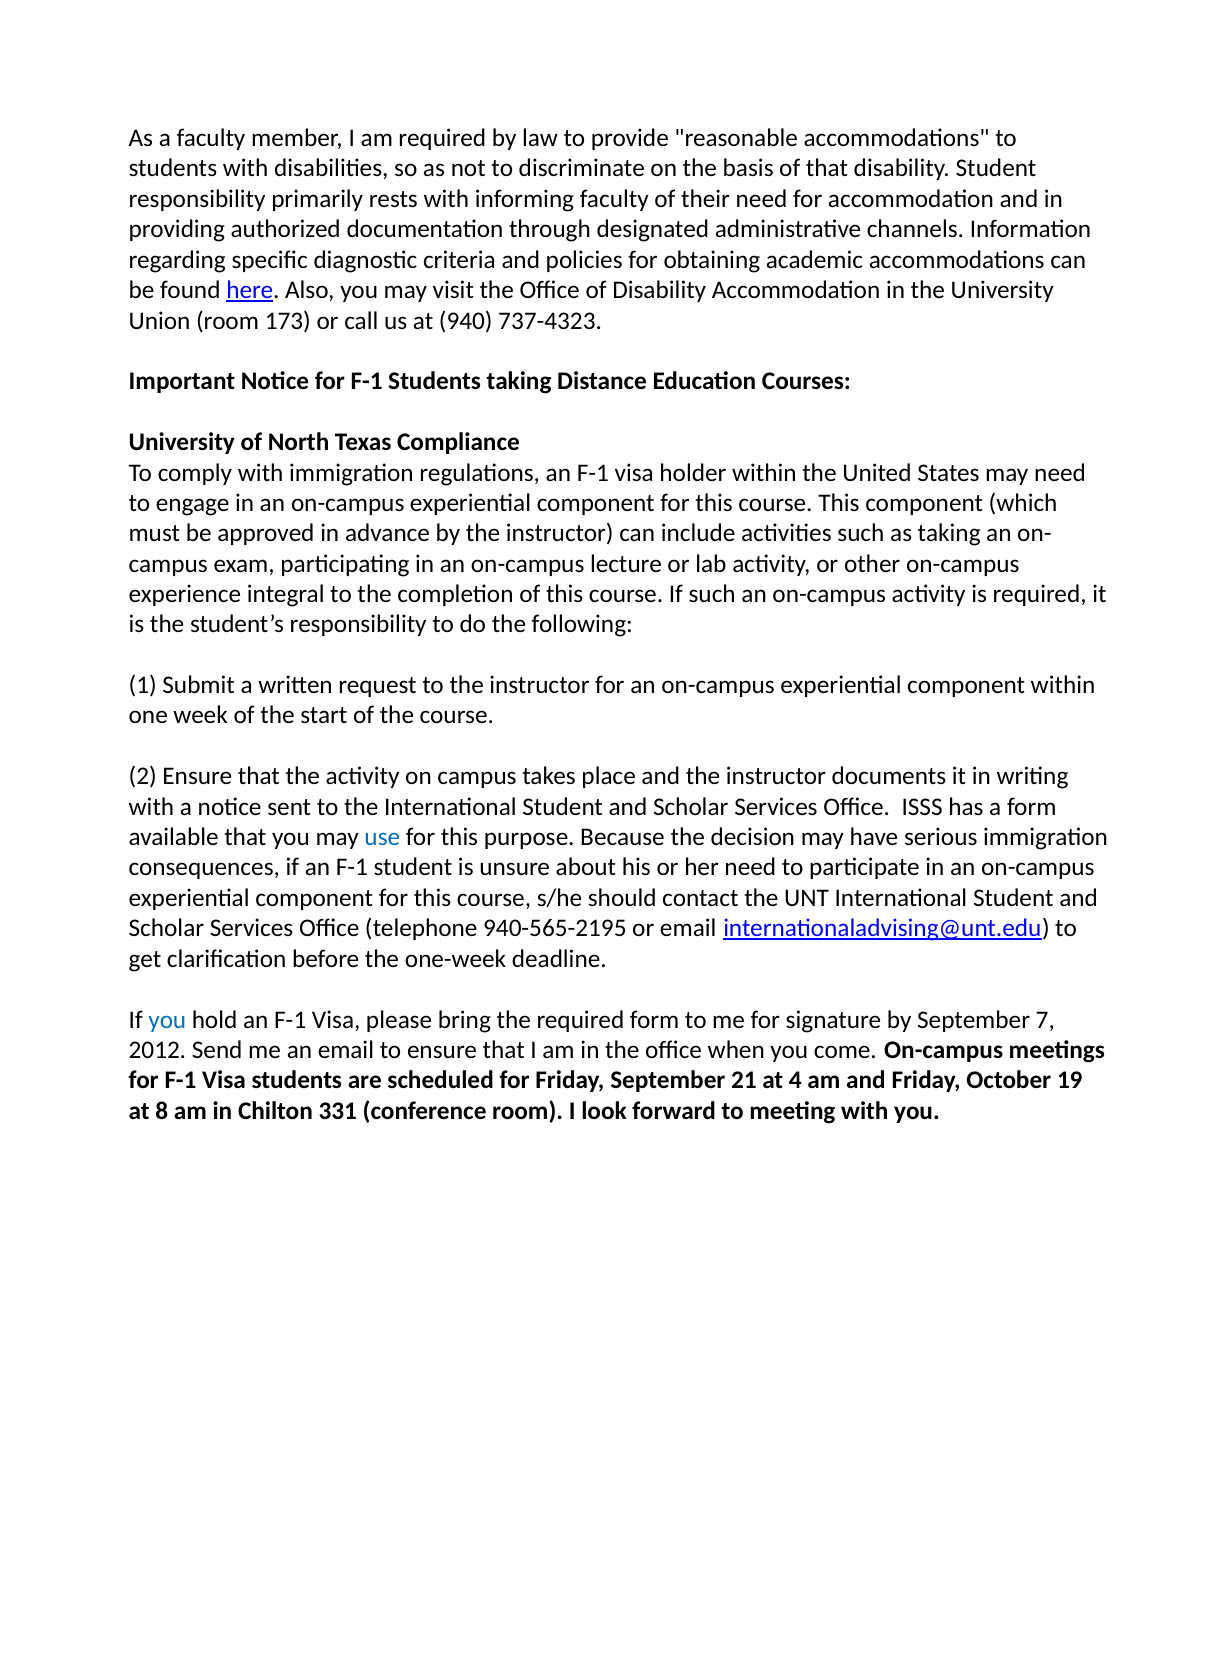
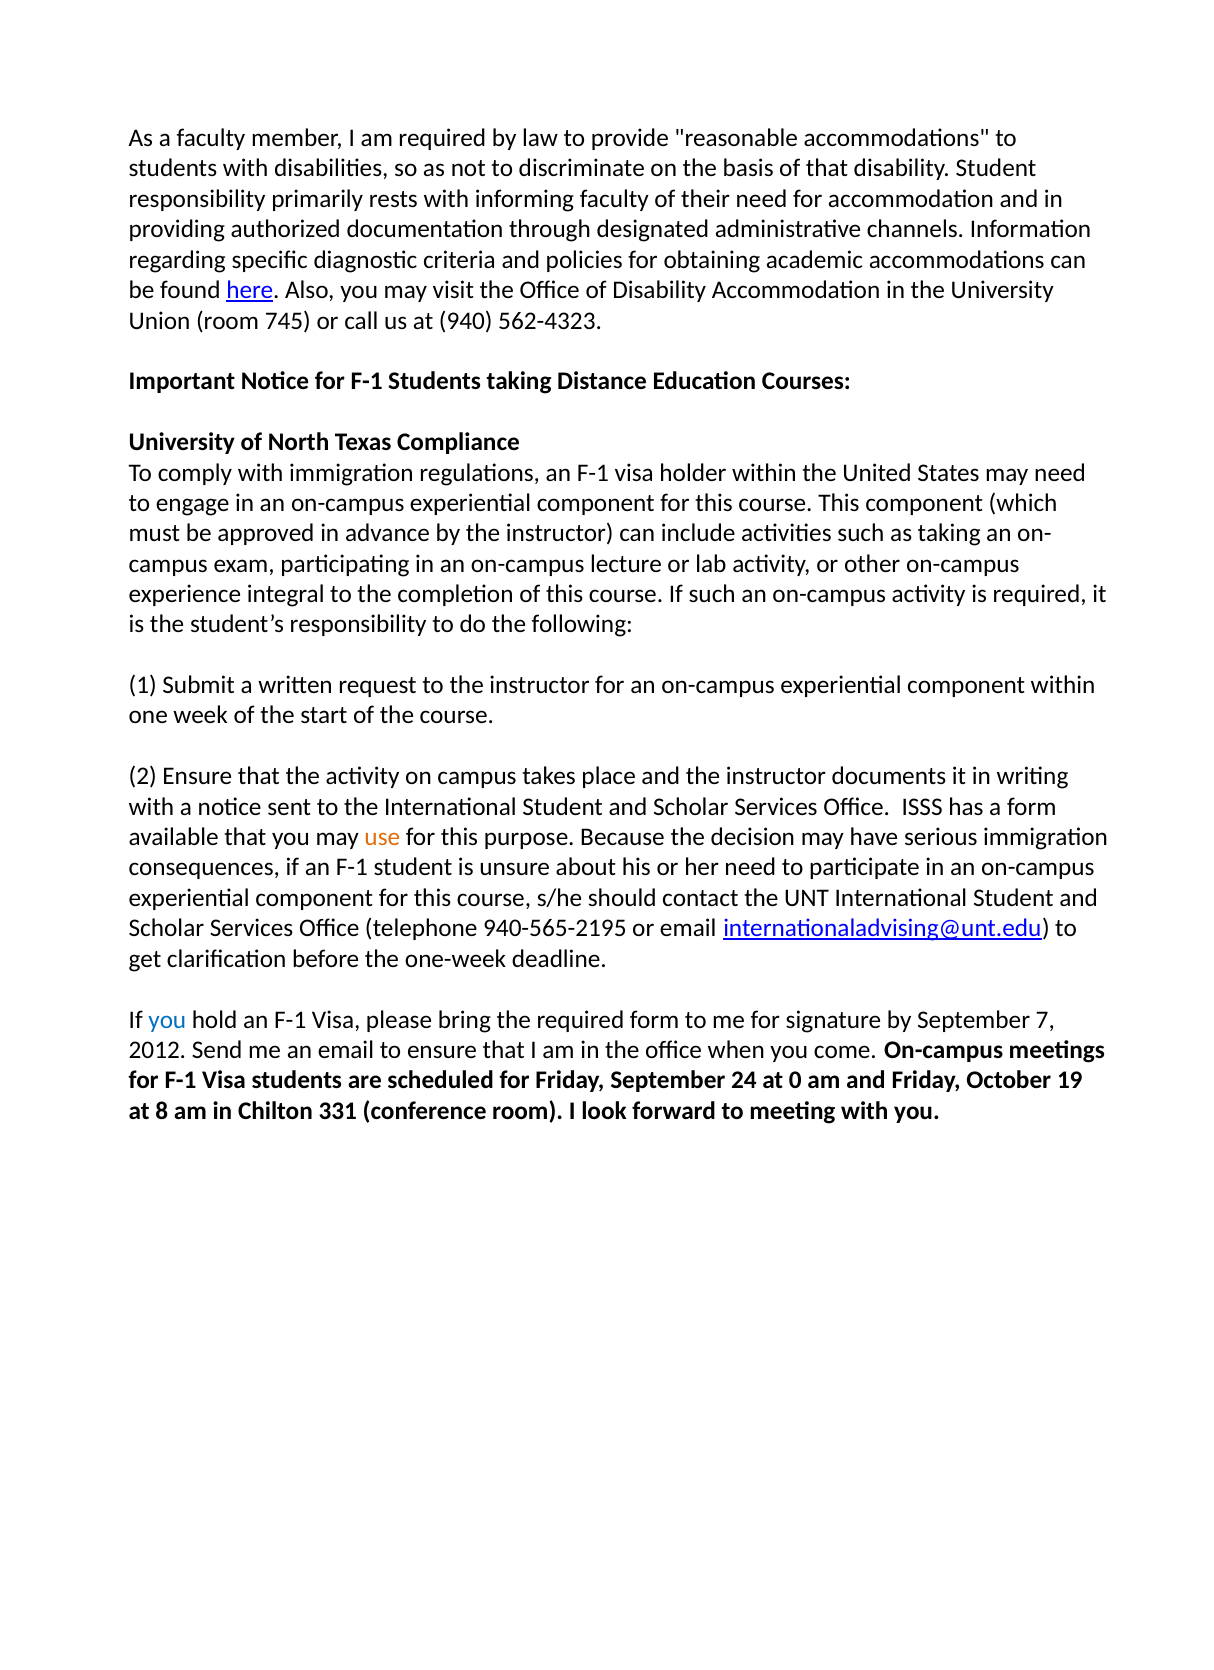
173: 173 -> 745 (288, 321)
737-4323: 737-4323 -> 562-4323 (550, 321)
use colour: blue -> orange (382, 837)
21: 21 -> 24 (744, 1080)
4: 4 -> 0 (795, 1080)
